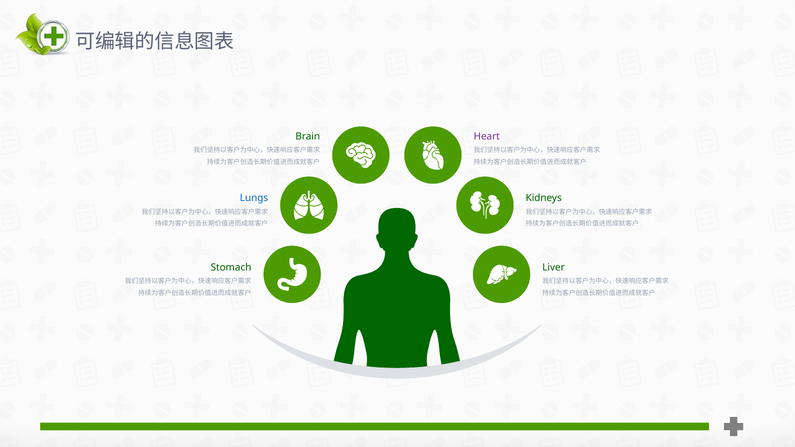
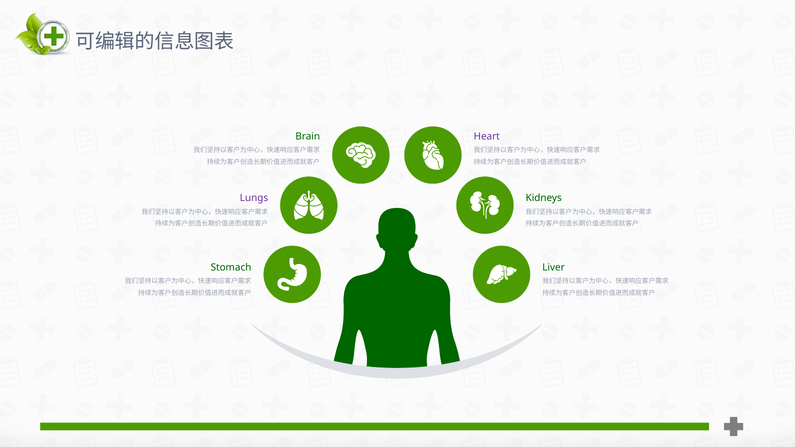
Lungs colour: blue -> purple (254, 198)
